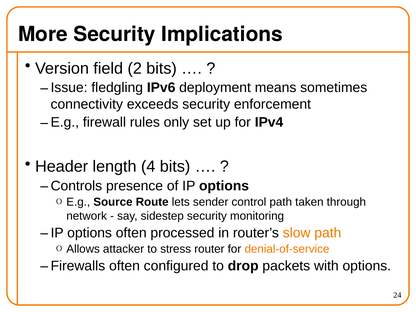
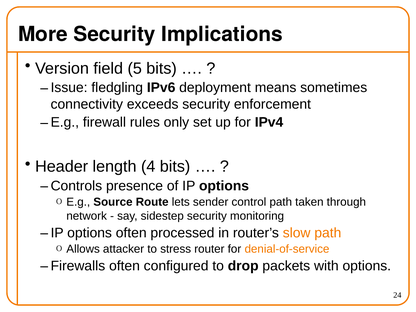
2: 2 -> 5 (135, 68)
